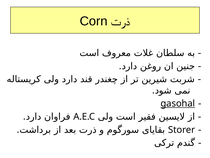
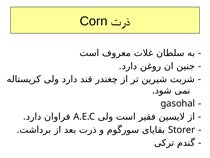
gasohal underline: present -> none (178, 103)
